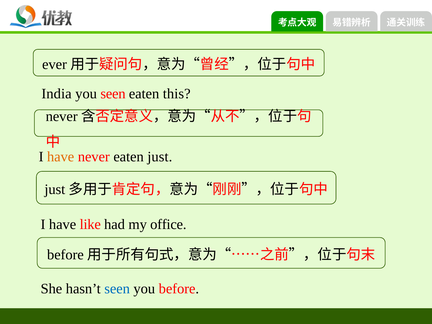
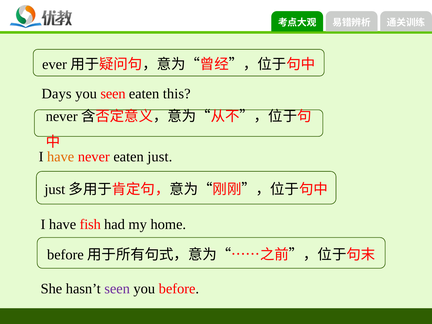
India: India -> Days (57, 94)
like: like -> fish (90, 224)
office: office -> home (168, 224)
seen colour: blue -> purple (117, 289)
